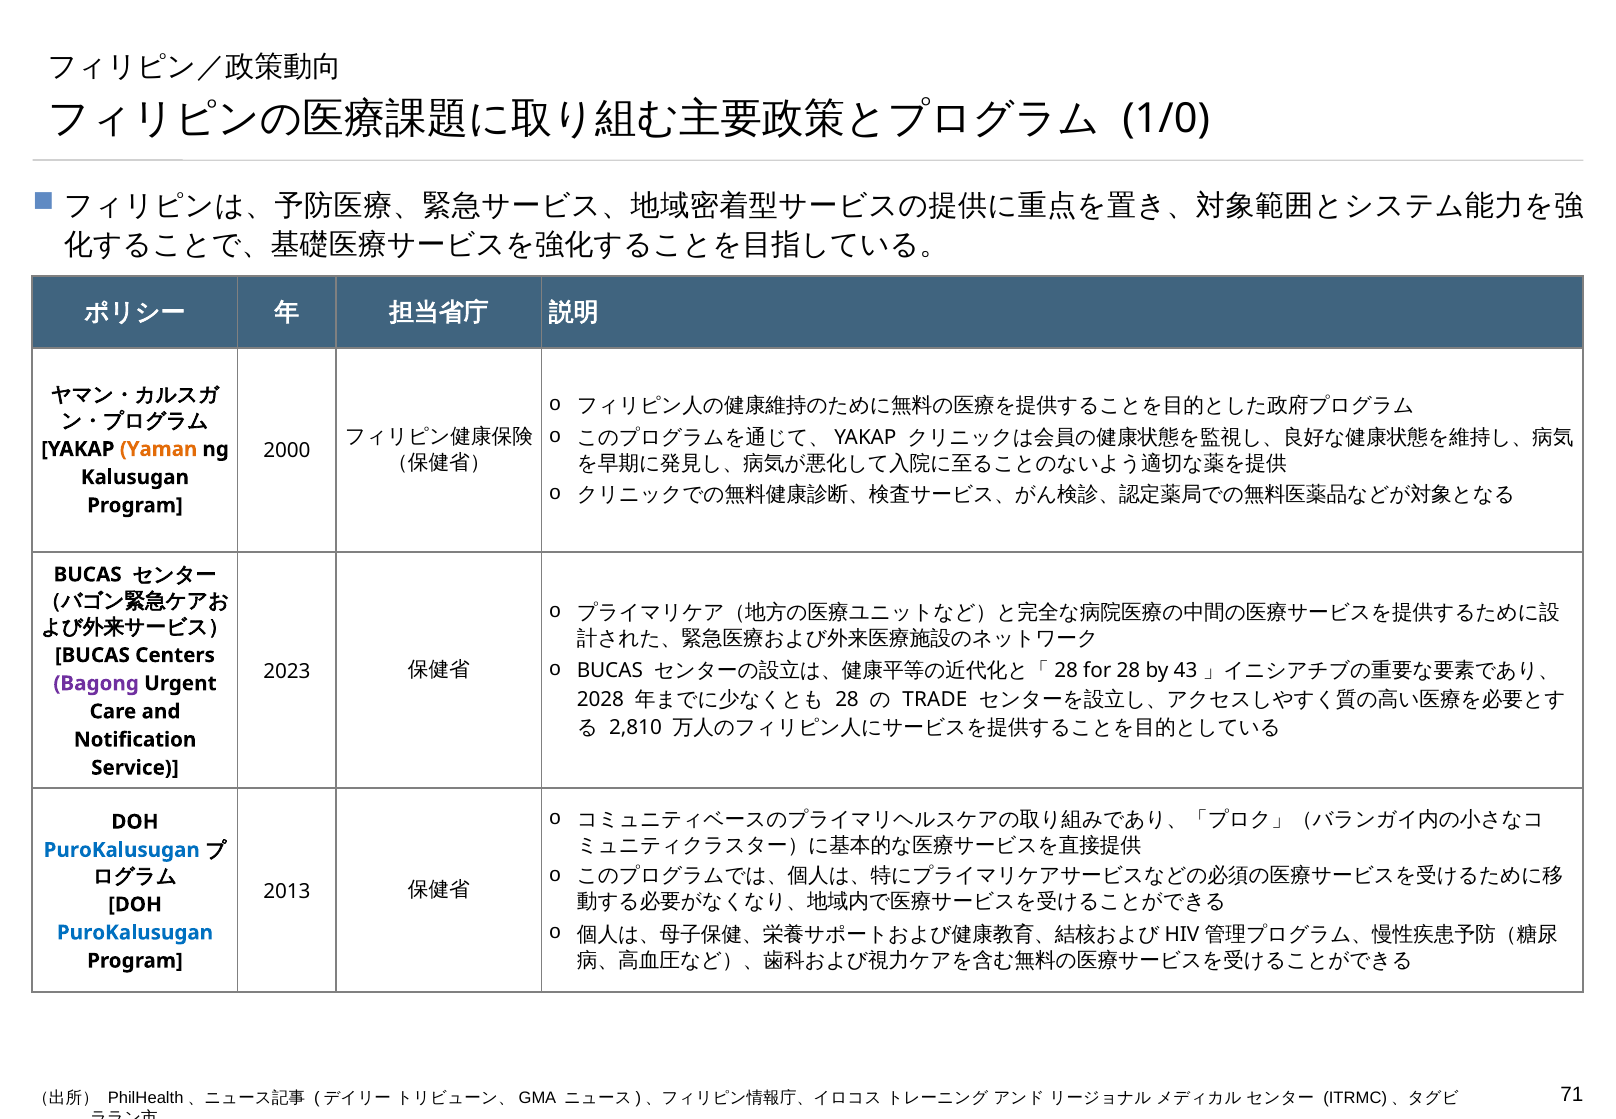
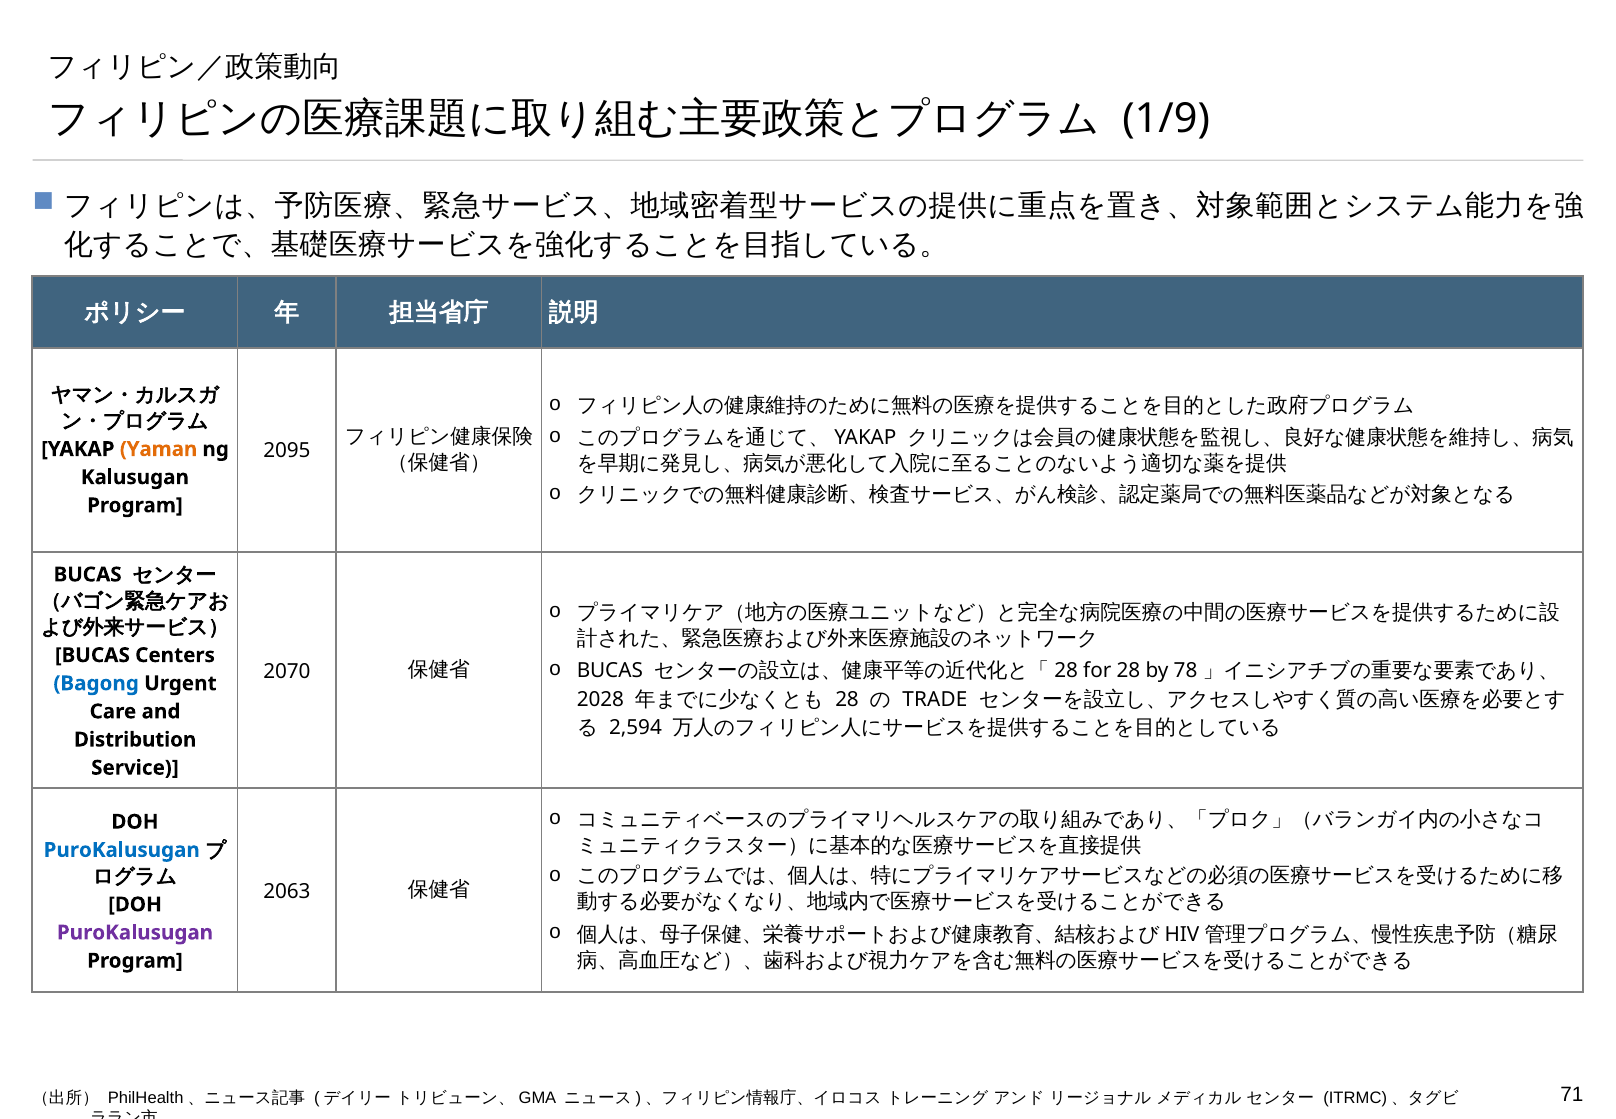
1/0: 1/0 -> 1/9 (1166, 119)
2000: 2000 -> 2095 (287, 451)
43: 43 -> 78 (1186, 671)
2023: 2023 -> 2070 (287, 671)
Bagong colour: purple -> blue (96, 683)
2,810: 2,810 -> 2,594 (636, 728)
Notification: Notification -> Distribution (135, 740)
2013: 2013 -> 2063 (287, 891)
PuroKalusugan colour: blue -> purple (135, 932)
